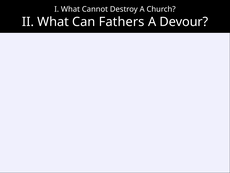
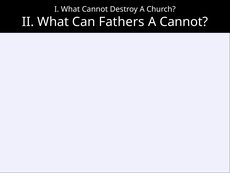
A Devour: Devour -> Cannot (184, 22)
